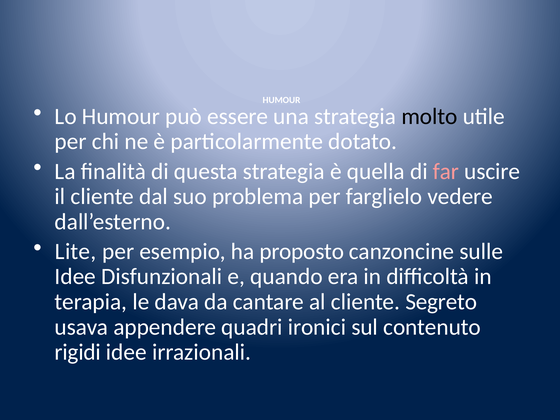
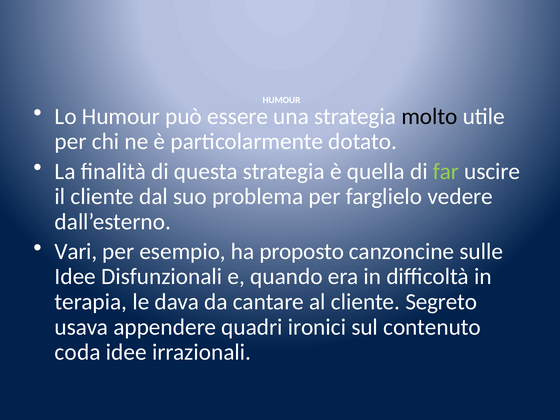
far colour: pink -> light green (446, 171)
Lite: Lite -> Vari (76, 251)
rigidi: rigidi -> coda (78, 352)
